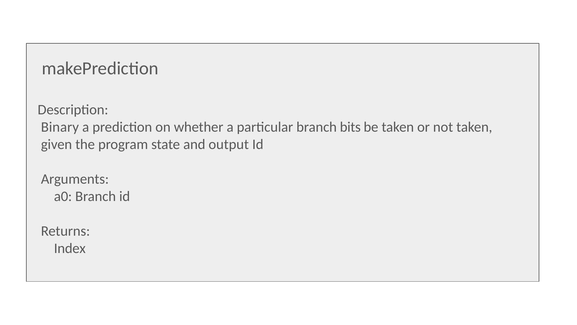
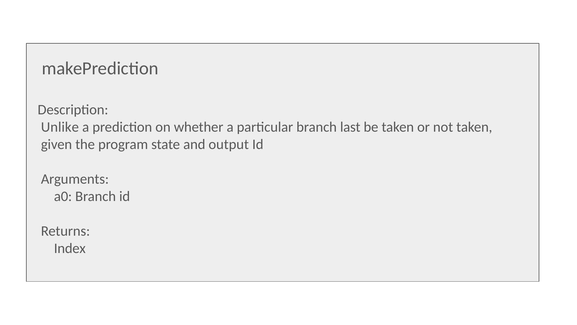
Binary: Binary -> Unlike (60, 127)
bits: bits -> last (350, 127)
